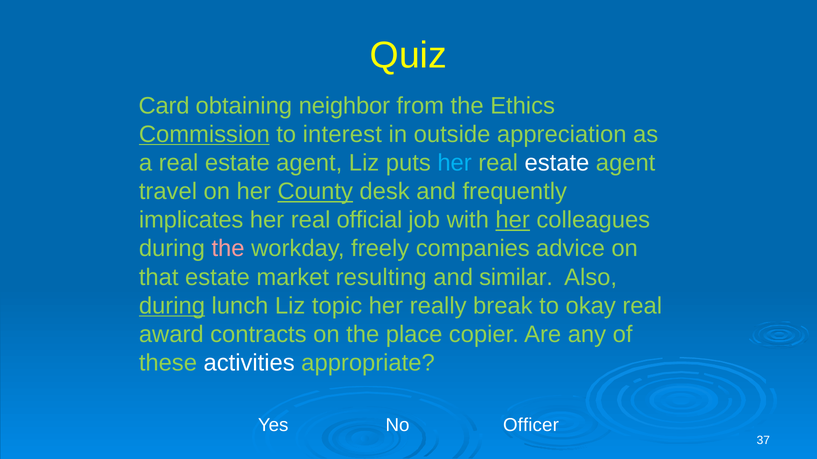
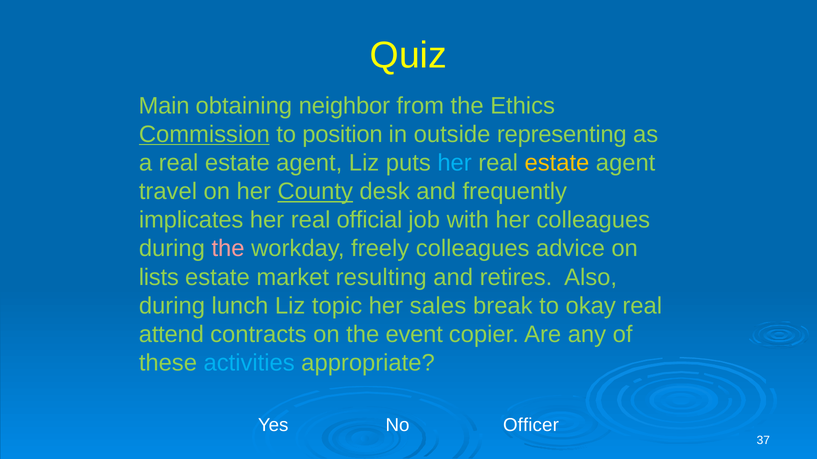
Card: Card -> Main (164, 106)
interest: interest -> position (342, 134)
appreciation: appreciation -> representing (562, 134)
estate colour: white -> yellow (557, 163)
her underline: present -> none (513, 220)
freely companies: companies -> colleagues (473, 249)
that: that -> lists (159, 277)
similar: similar -> retires (516, 277)
during underline: present -> none (172, 306)
really: really -> sales (438, 306)
award: award -> attend (171, 335)
place: place -> event (414, 335)
activities colour: white -> light blue (249, 363)
